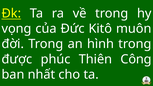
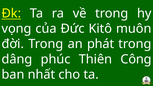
hình: hình -> phát (101, 44)
được: được -> dâng (17, 59)
